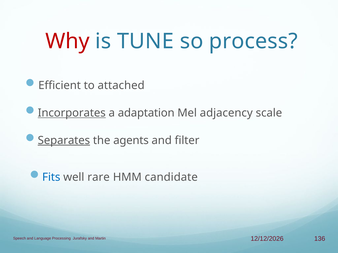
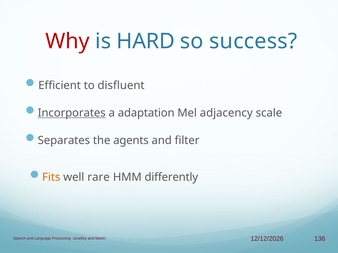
TUNE: TUNE -> HARD (146, 41)
process: process -> success (253, 41)
attached: attached -> disfluent (121, 86)
Separates underline: present -> none (64, 141)
Fits colour: blue -> orange (51, 178)
candidate: candidate -> differently (171, 178)
